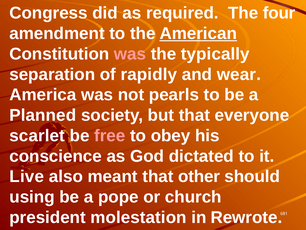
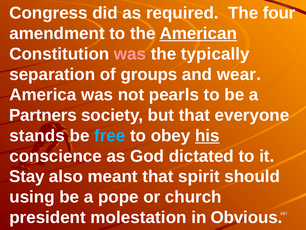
rapidly: rapidly -> groups (149, 74)
Planned: Planned -> Partners (43, 115)
scarlet: scarlet -> stands (37, 135)
free colour: pink -> light blue (110, 135)
his underline: none -> present (207, 135)
Live: Live -> Stay (27, 176)
other: other -> spirit (199, 176)
Rewrote: Rewrote -> Obvious (246, 217)
